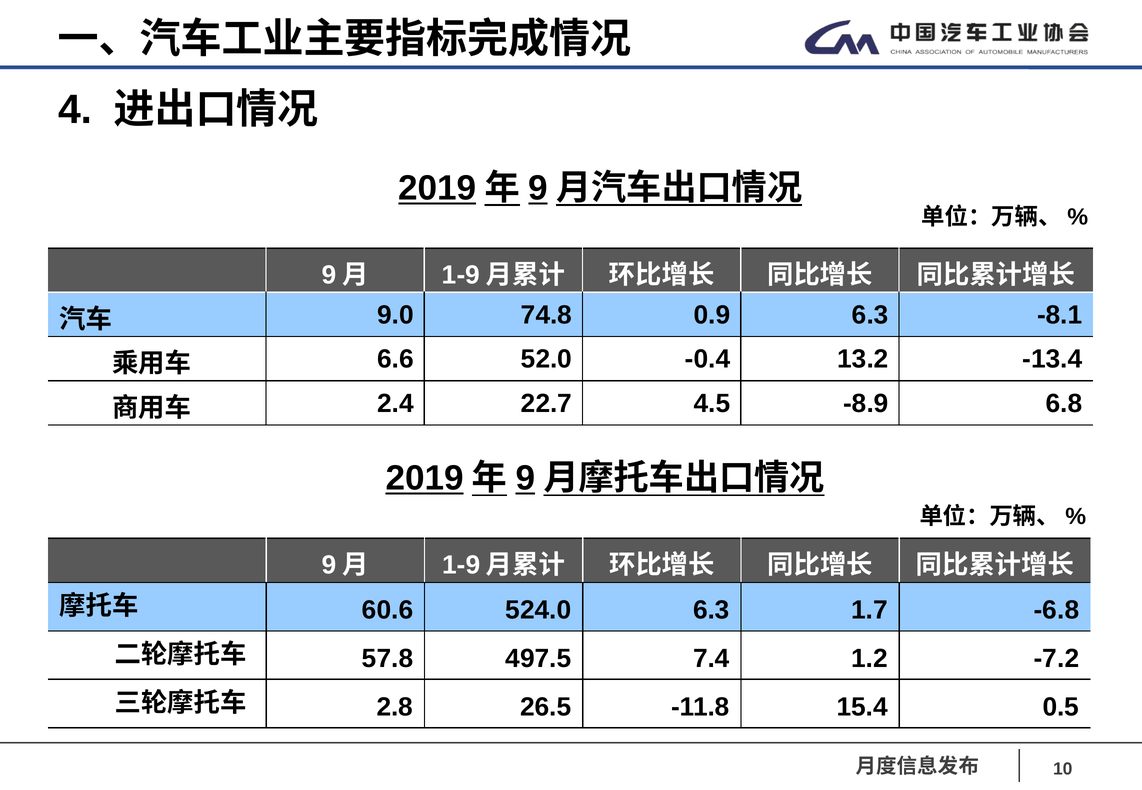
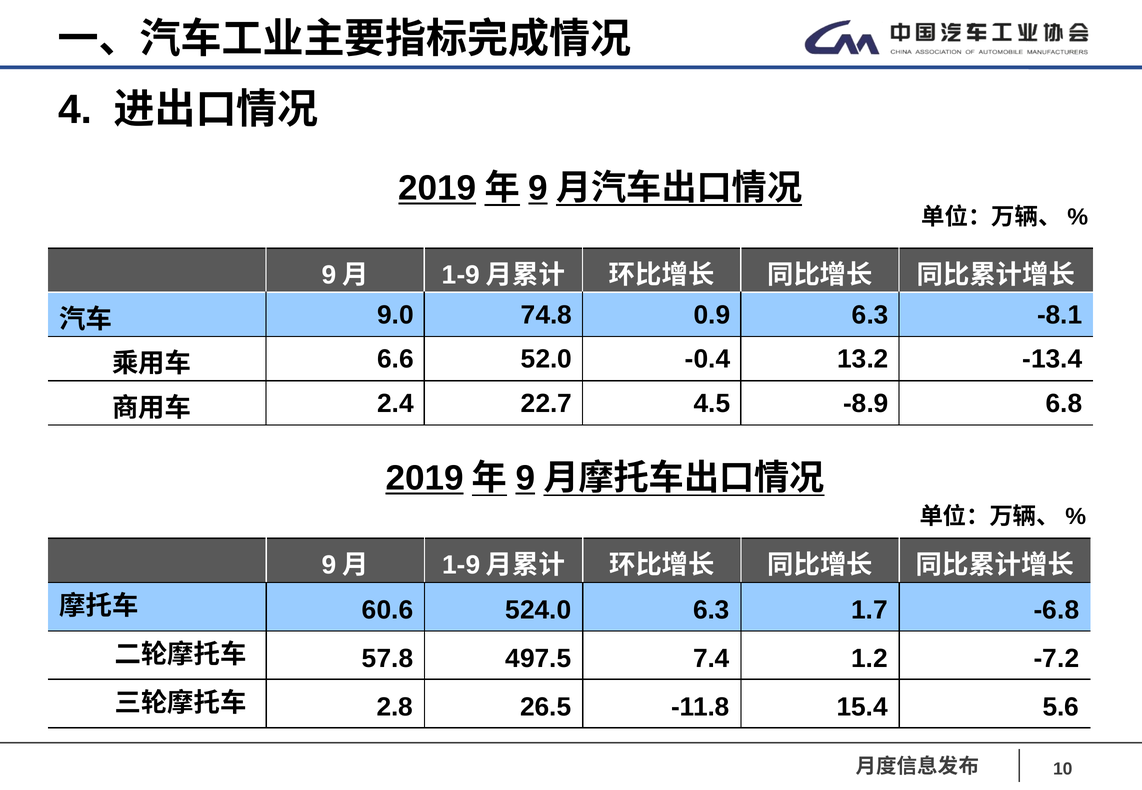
0.5: 0.5 -> 5.6 (1061, 708)
